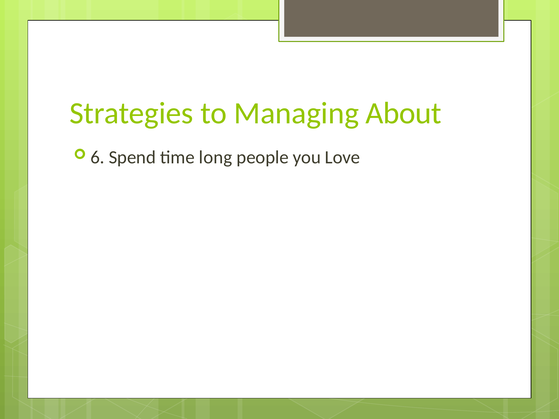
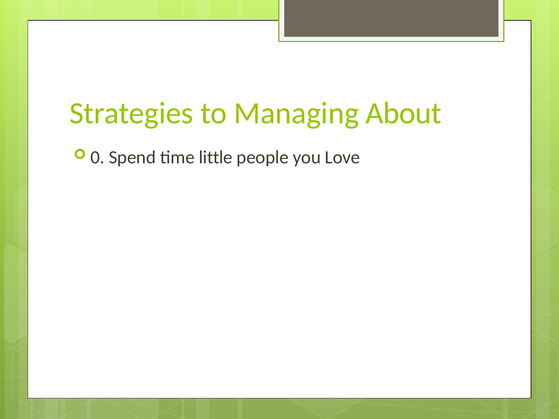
6: 6 -> 0 (97, 157)
long: long -> little (216, 157)
